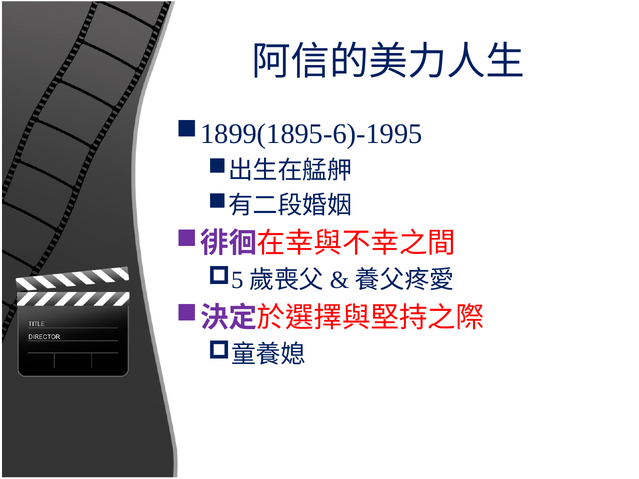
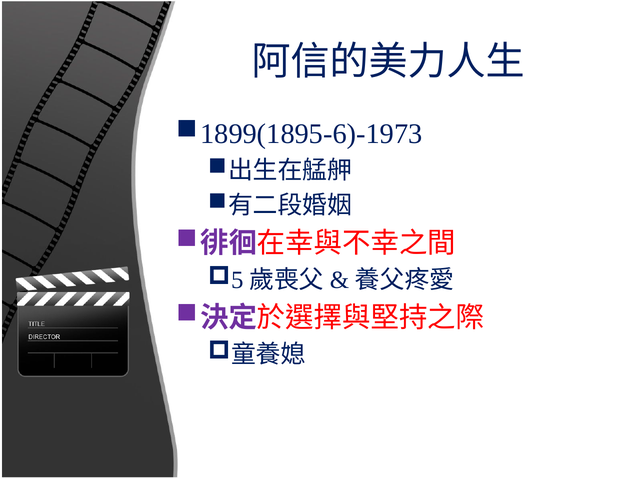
1899(1895-6)-1995: 1899(1895-6)-1995 -> 1899(1895-6)-1973 (311, 134)
